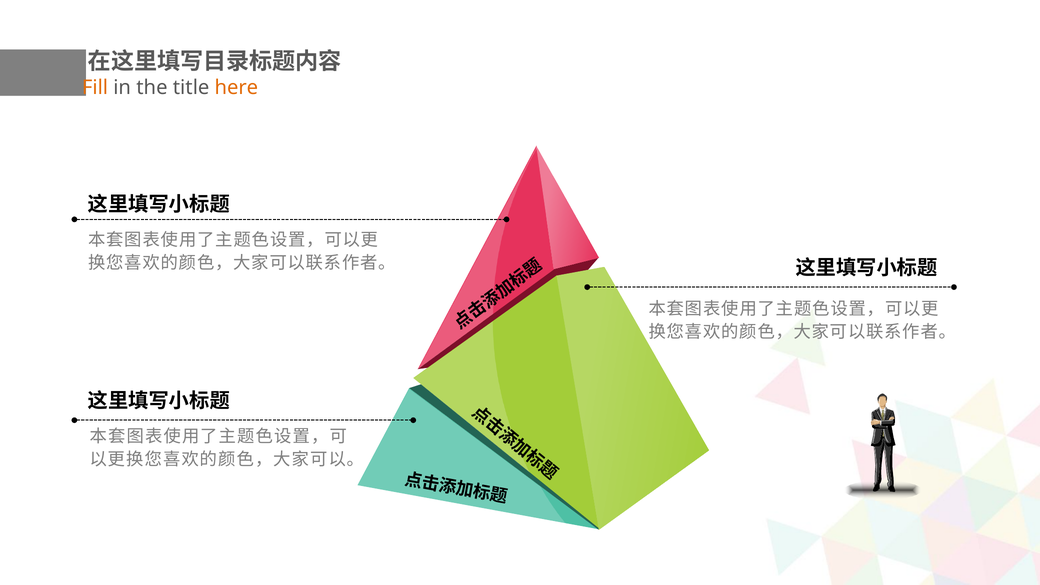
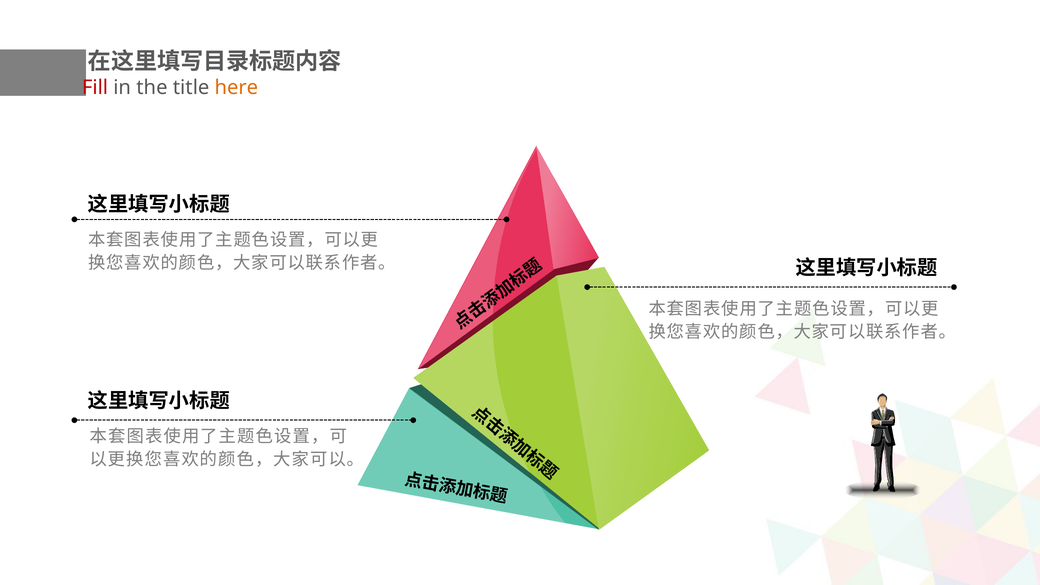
Fill colour: orange -> red (95, 88)
